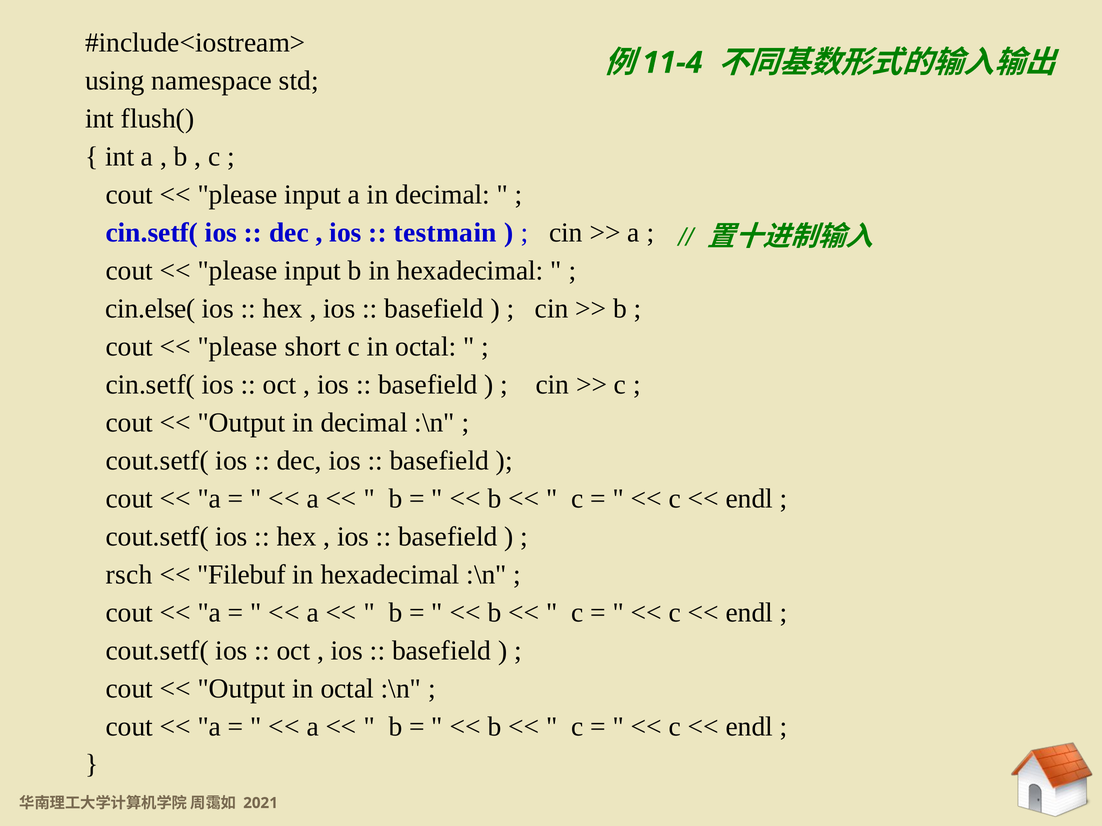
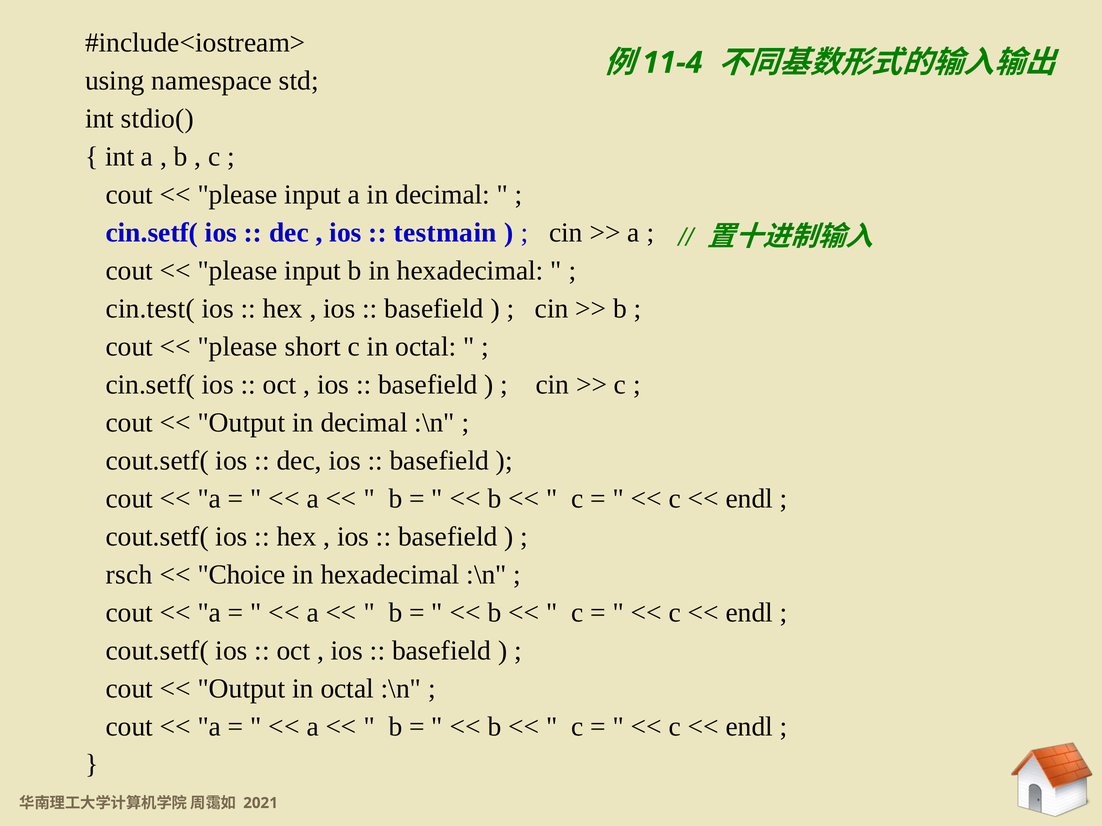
flush(: flush( -> stdio( (157, 119)
cin.else(: cin.else( -> cin.test( (150, 309)
Filebuf: Filebuf -> Choice (242, 575)
